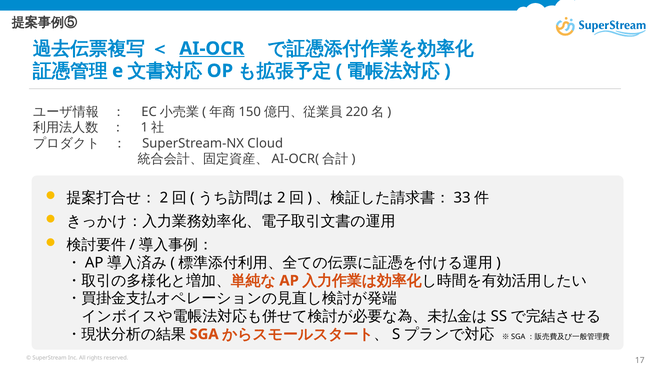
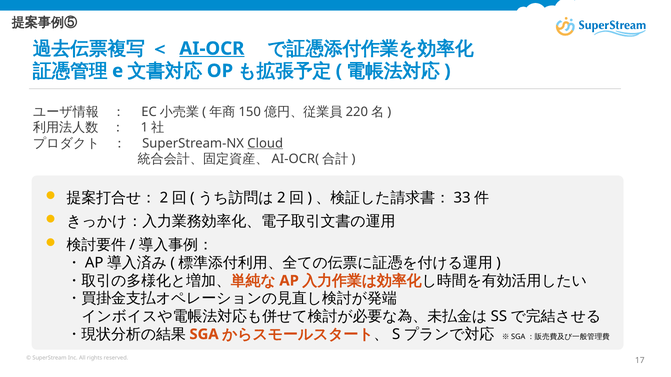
Cloud underline: none -> present (265, 143)
